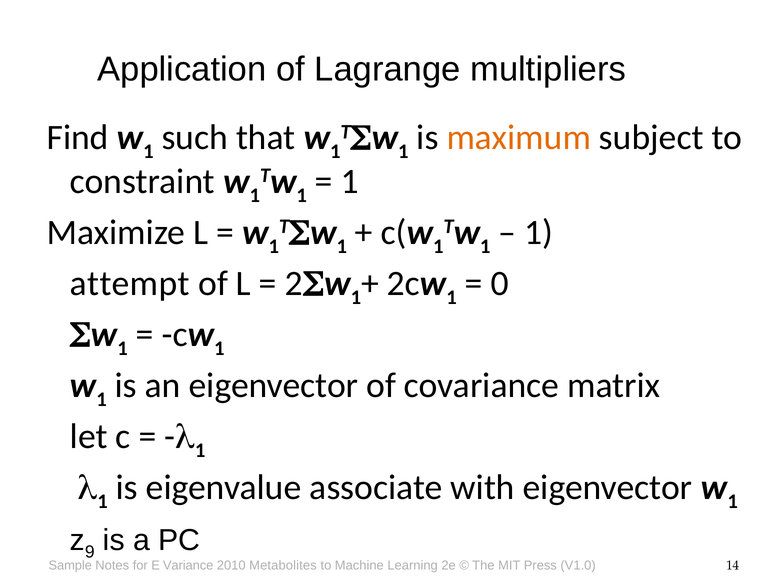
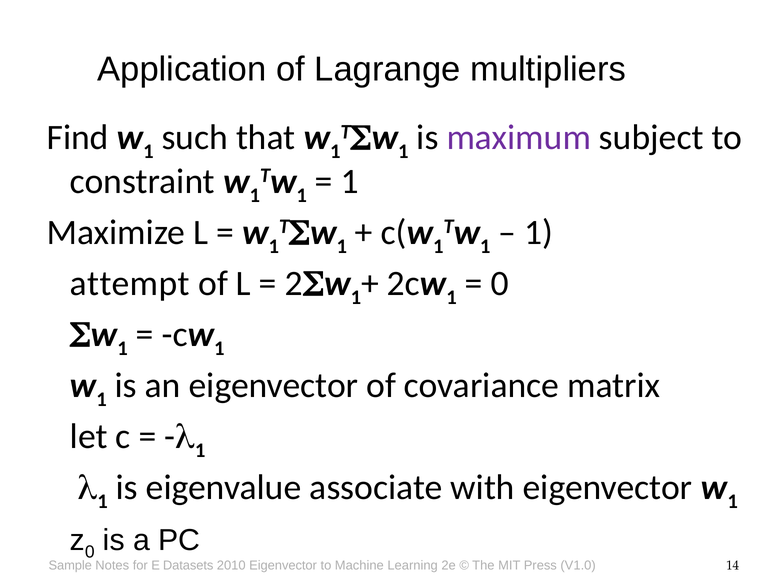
maximum colour: orange -> purple (519, 137)
9: 9 -> 0 (90, 552)
Variance: Variance -> Datasets (188, 565)
2010 Metabolites: Metabolites -> Eigenvector (283, 565)
